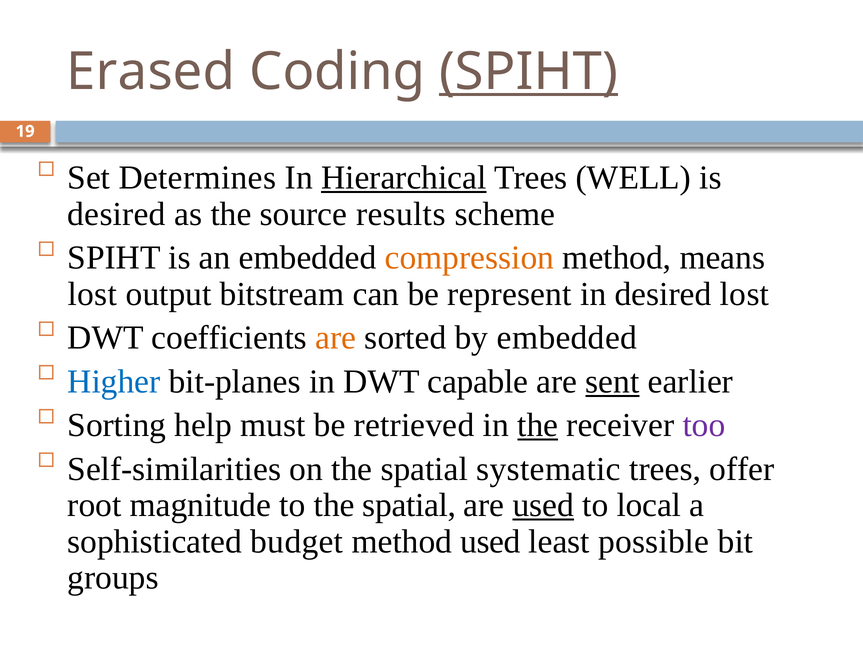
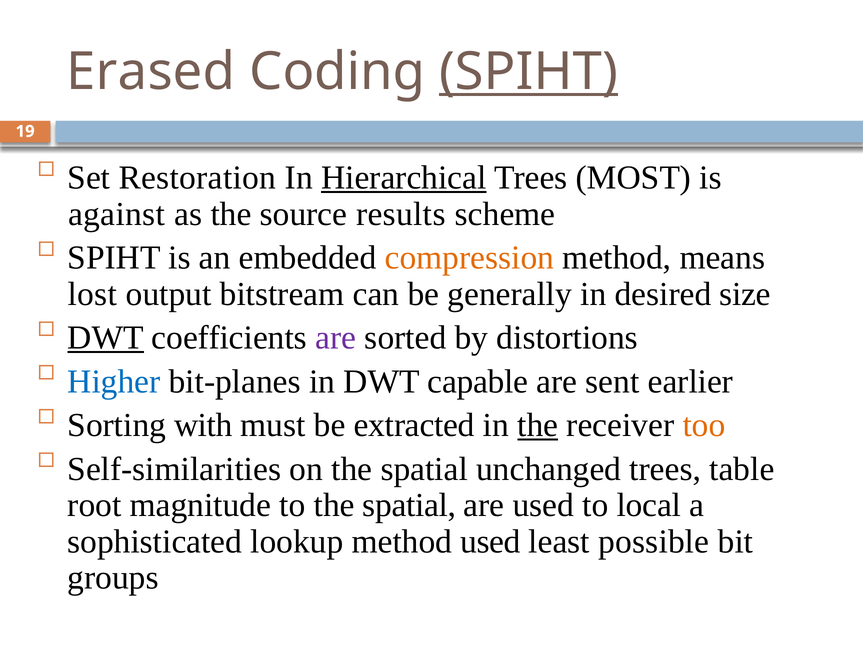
Determines: Determines -> Restoration (197, 178)
WELL: WELL -> MOST (633, 178)
desired: desired -> against (117, 214)
represent: represent -> generally (510, 294)
desired lost: lost -> size (745, 294)
DWT underline: none -> present (106, 338)
are colour: orange -> purple (336, 338)
by embedded: embedded -> distortions (567, 338)
sent underline: present -> none (612, 382)
help: help -> with (203, 425)
retrieved: retrieved -> extracted (414, 425)
too colour: purple -> orange (704, 425)
systematic: systematic -> unchanged (549, 469)
offer: offer -> table (742, 469)
used underline: present -> none (543, 505)
budget: budget -> lookup (297, 542)
